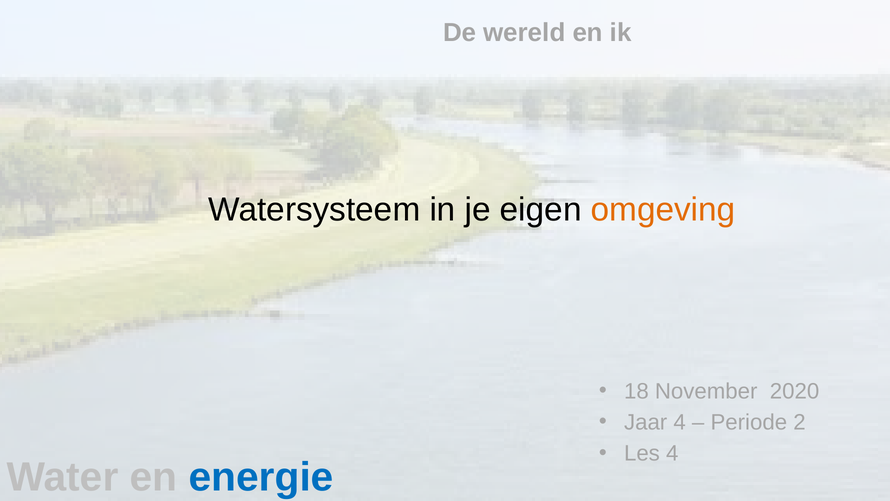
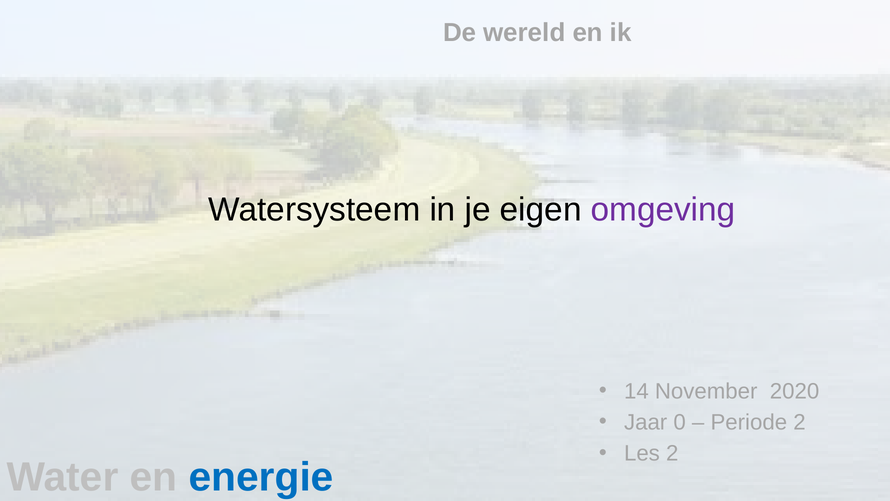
omgeving colour: orange -> purple (663, 209)
18: 18 -> 14 (636, 391)
Jaar 4: 4 -> 0 (680, 422)
Les 4: 4 -> 2 (672, 453)
